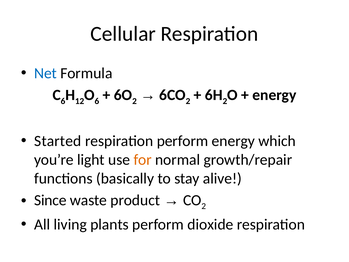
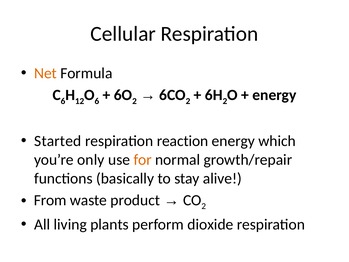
Net colour: blue -> orange (45, 73)
respiration perform: perform -> reaction (183, 141)
light: light -> only (91, 160)
Since: Since -> From (50, 200)
